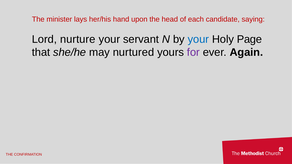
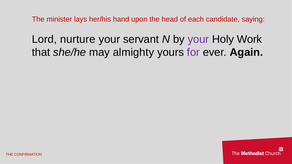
your colour: blue -> purple (198, 39)
Page: Page -> Work (249, 39)
nurtured: nurtured -> almighty (133, 52)
